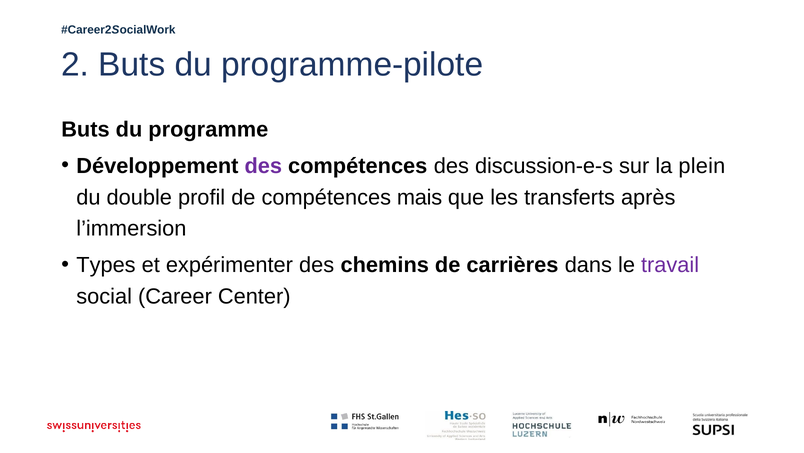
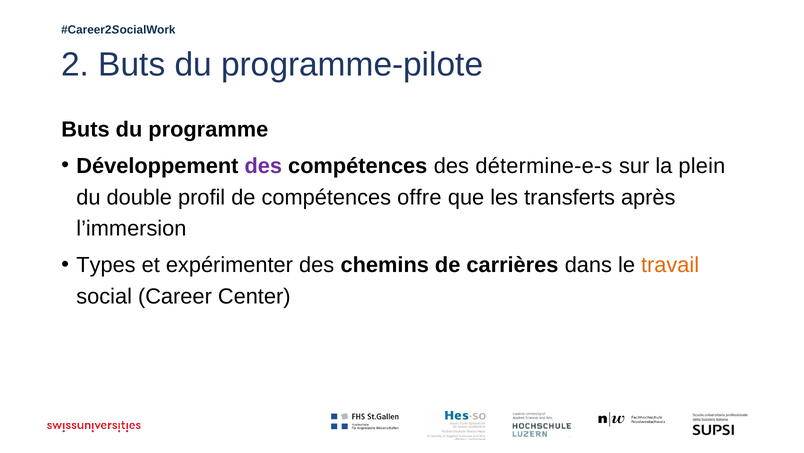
discussion-e-s: discussion-e-s -> détermine-e-s (544, 166)
mais: mais -> offre (419, 197)
travail colour: purple -> orange (670, 265)
